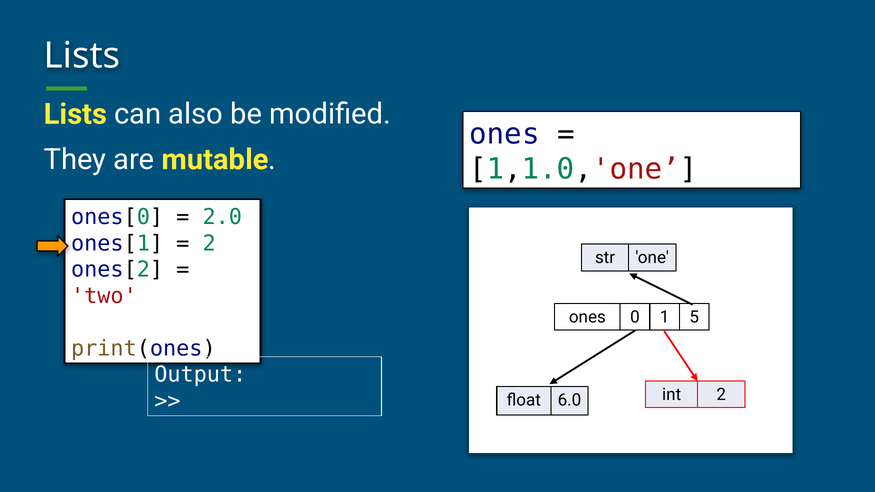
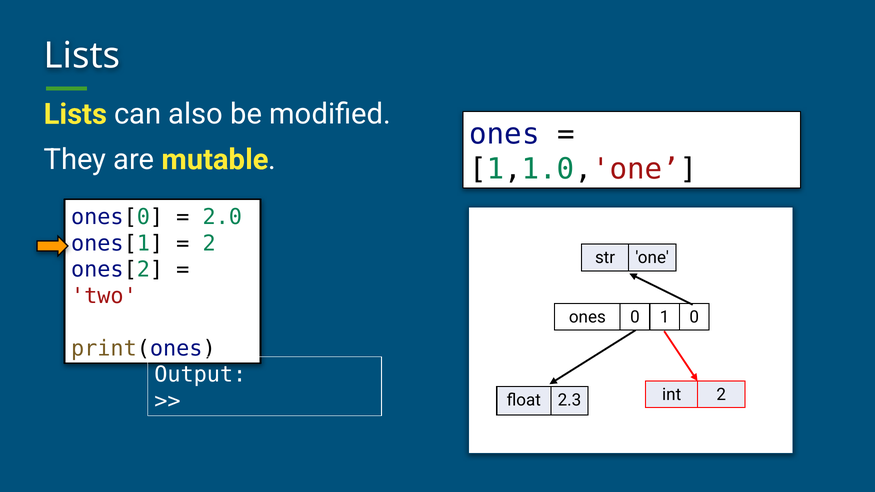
1 5: 5 -> 0 (694, 317)
6.0: 6.0 -> 2.3 (569, 400)
